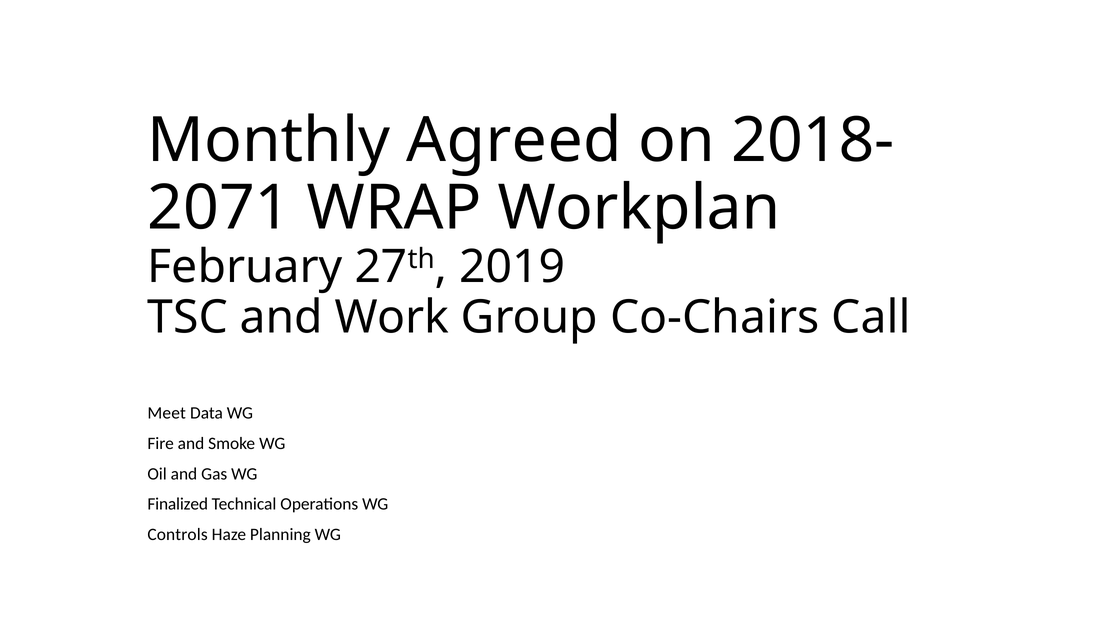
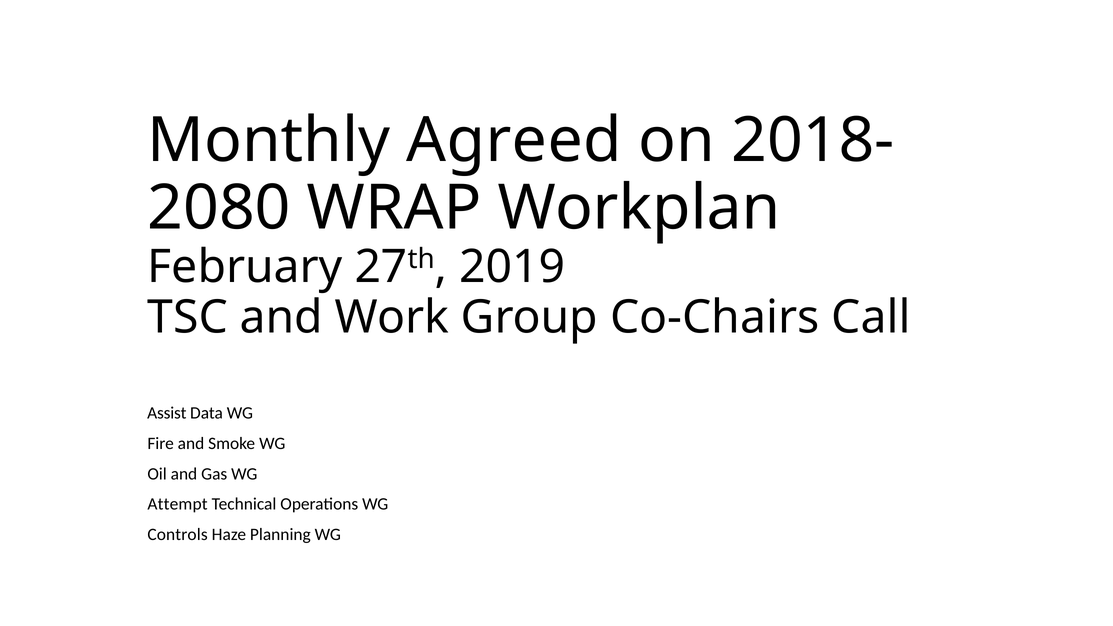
2071: 2071 -> 2080 (219, 208)
Meet: Meet -> Assist (167, 413)
Finalized: Finalized -> Attempt (178, 504)
